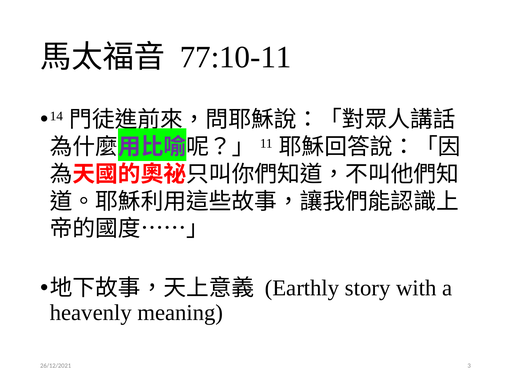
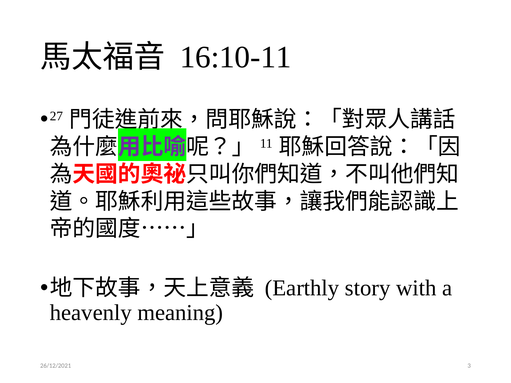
77:10-11: 77:10-11 -> 16:10-11 (236, 57)
14: 14 -> 27 (56, 116)
